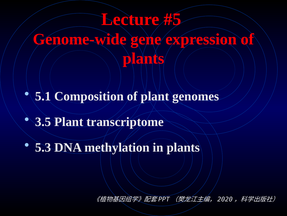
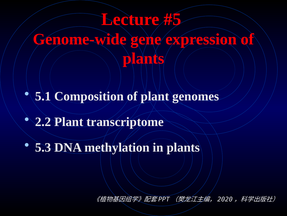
3.5: 3.5 -> 2.2 (43, 121)
